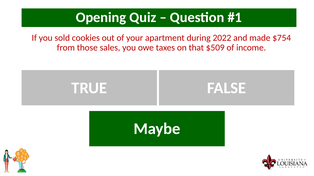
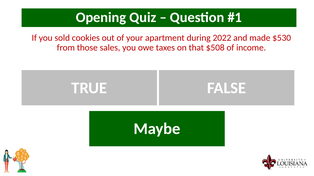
$754: $754 -> $530 (282, 38)
$509: $509 -> $508 (215, 48)
